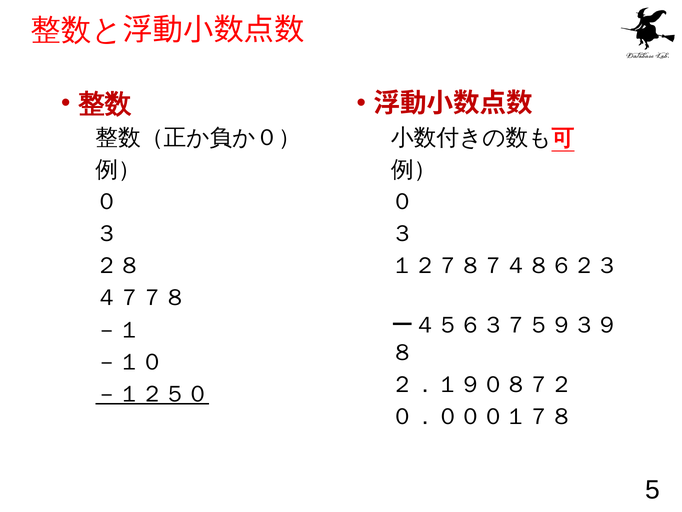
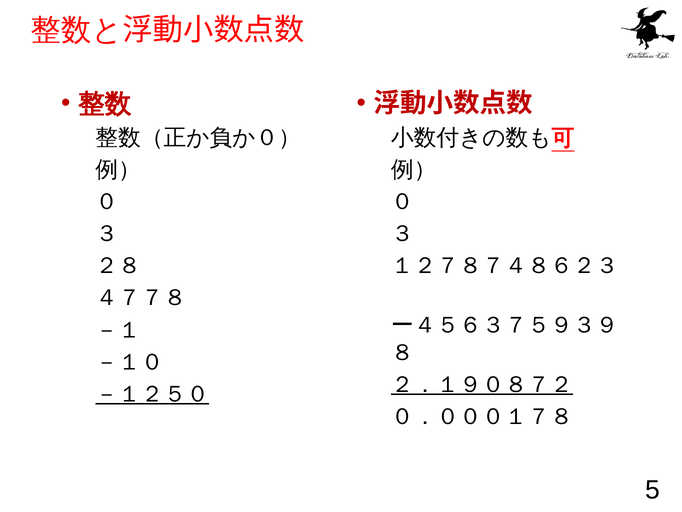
２．１９０８７２ underline: none -> present (482, 384)
